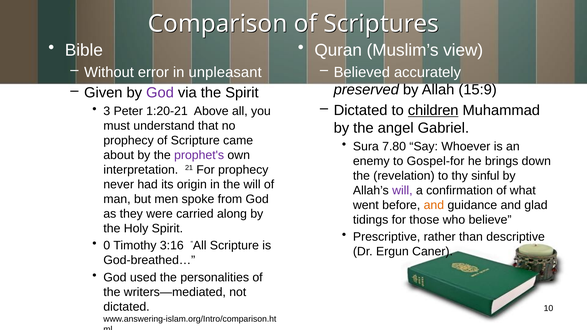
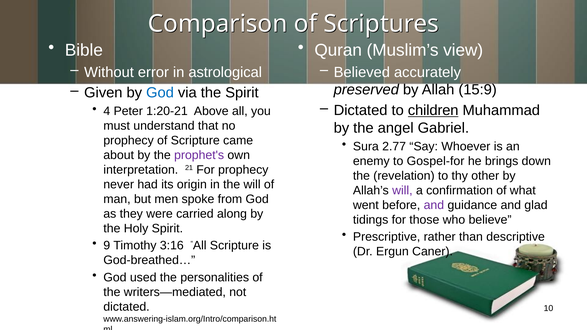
unpleasant: unpleasant -> astrological (225, 72)
God colour: purple -> blue (160, 93)
3: 3 -> 4 (107, 111)
7.80: 7.80 -> 2.77 (394, 146)
sinful: sinful -> other (485, 176)
and colour: orange -> purple (434, 205)
0: 0 -> 9 (107, 246)
